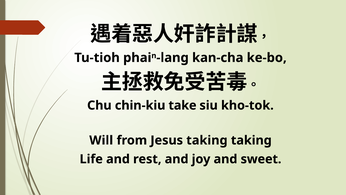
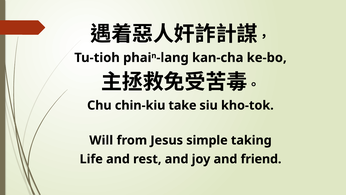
Jesus taking: taking -> simple (207, 140)
sweet: sweet -> friend (261, 159)
